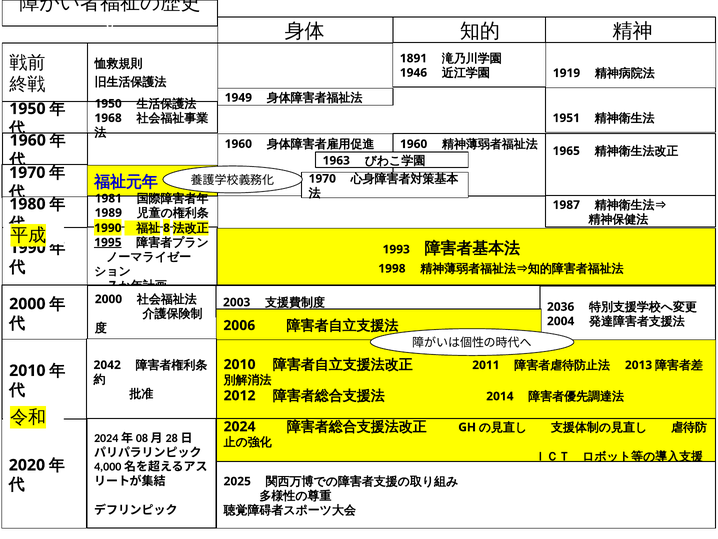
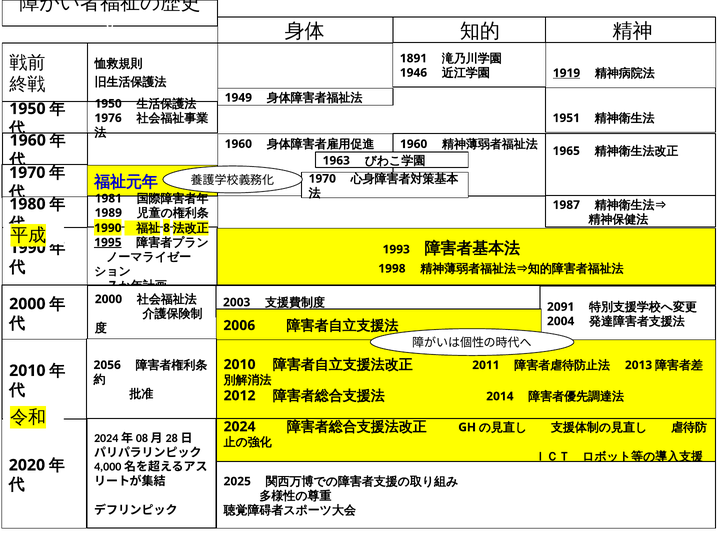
1919 underline: none -> present (567, 73)
1968: 1968 -> 1976 (108, 118)
2036: 2036 -> 2091 (561, 307)
2042: 2042 -> 2056 (107, 365)
